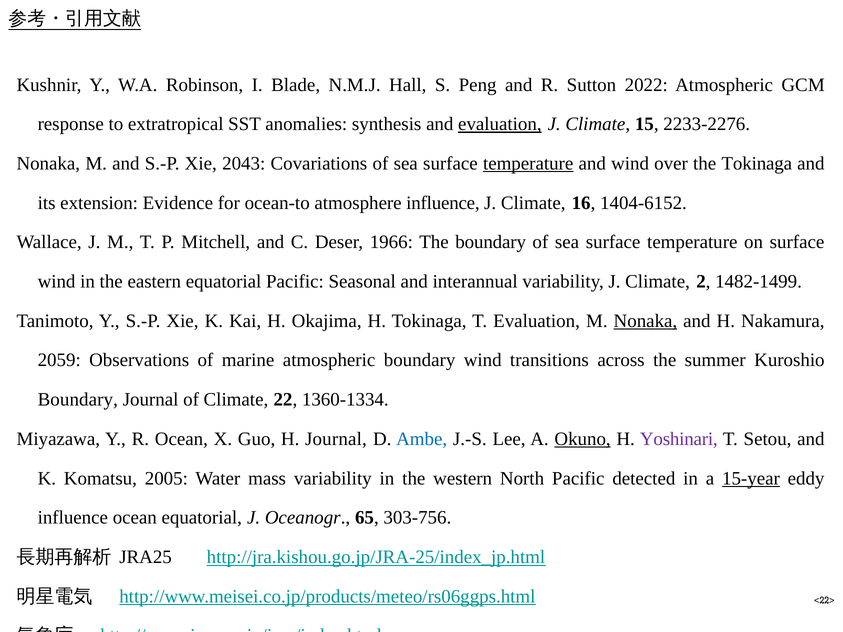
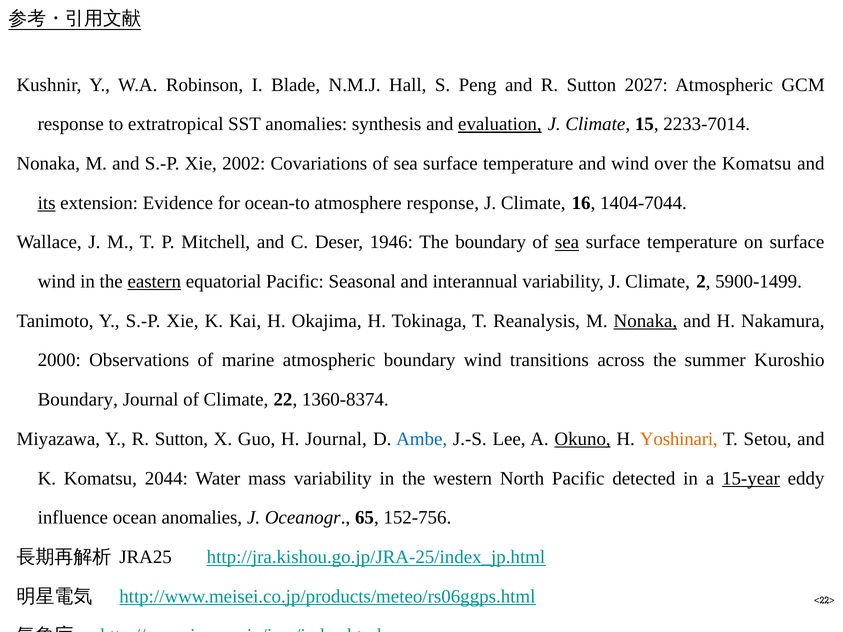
2022: 2022 -> 2027 (646, 85)
2233-2276: 2233-2276 -> 2233-7014 (707, 124)
2043: 2043 -> 2002 (244, 164)
temperature underline: present -> none (528, 164)
the Tokinaga: Tokinaga -> Komatsu (757, 164)
its underline: none -> present (47, 203)
atmosphere influence: influence -> response (443, 203)
1404-6152: 1404-6152 -> 1404-7044 (643, 203)
1966: 1966 -> 1946 (391, 242)
sea underline: none -> present (567, 242)
eastern underline: none -> present (154, 282)
1482-1499: 1482-1499 -> 5900-1499 (759, 282)
T Evaluation: Evaluation -> Reanalysis (537, 321)
2059: 2059 -> 2000 (59, 360)
1360-1334: 1360-1334 -> 1360-8374 (345, 400)
Y R Ocean: Ocean -> Sutton (181, 439)
Yoshinari colour: purple -> orange (679, 439)
2005: 2005 -> 2044 (166, 478)
ocean equatorial: equatorial -> anomalies (202, 518)
303-756: 303-756 -> 152-756 (417, 518)
